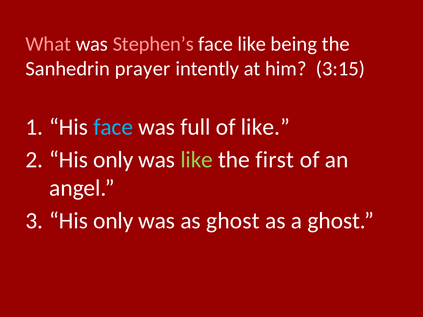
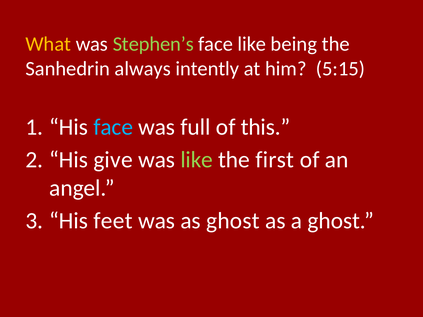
What colour: pink -> yellow (48, 44)
Stephen’s colour: pink -> light green (153, 44)
prayer: prayer -> always (143, 69)
3:15: 3:15 -> 5:15 (341, 69)
of like: like -> this (266, 127)
only: only -> give (113, 160)
only: only -> feet (113, 221)
